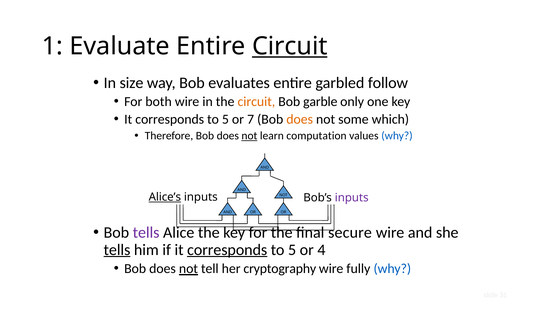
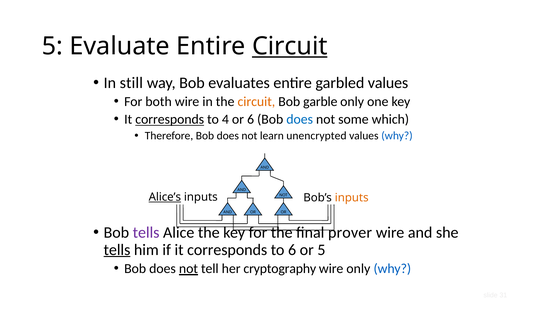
1: 1 -> 5 (52, 46)
size: size -> still (131, 83)
garbled follow: follow -> values (388, 83)
corresponds underline: none -> present (170, 119)
5: 5 -> 4 (225, 119)
or 7: 7 -> 6 (251, 119)
does colour: orange -> blue (300, 119)
not underline: present -> none (249, 136)
computation: computation -> unencrypted (316, 136)
inputs colour: purple -> orange (352, 197)
secure: secure -> prover (350, 232)
corresponds underline: present -> none (227, 250)
5: 5 -> 6 (292, 250)
or 4: 4 -> 5 (321, 250)
wire fully: fully -> only (358, 268)
